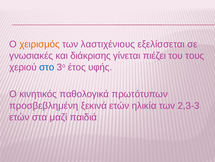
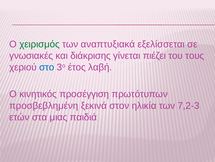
χειρισμός colour: orange -> green (39, 44)
λαστιχένιους: λαστιχένιους -> αναπτυξιακά (108, 44)
υφής: υφής -> λαβή (100, 67)
παθολογικά: παθολογικά -> προσέγγιση (84, 94)
ξεκινά ετών: ετών -> στον (119, 105)
2,3-3: 2,3-3 -> 7,2-3 (188, 105)
μαζί: μαζί -> μιας (59, 117)
